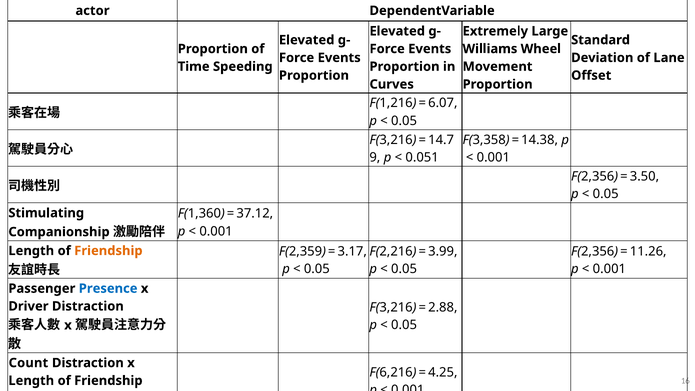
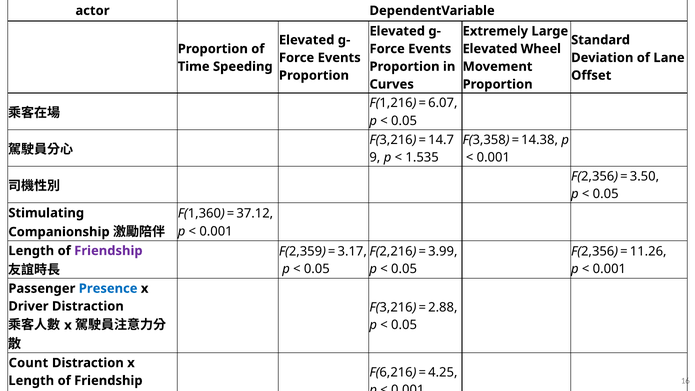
Williams: Williams -> Elevated (490, 49)
0.051: 0.051 -> 1.535 (422, 157)
Friendship colour: orange -> purple (108, 251)
